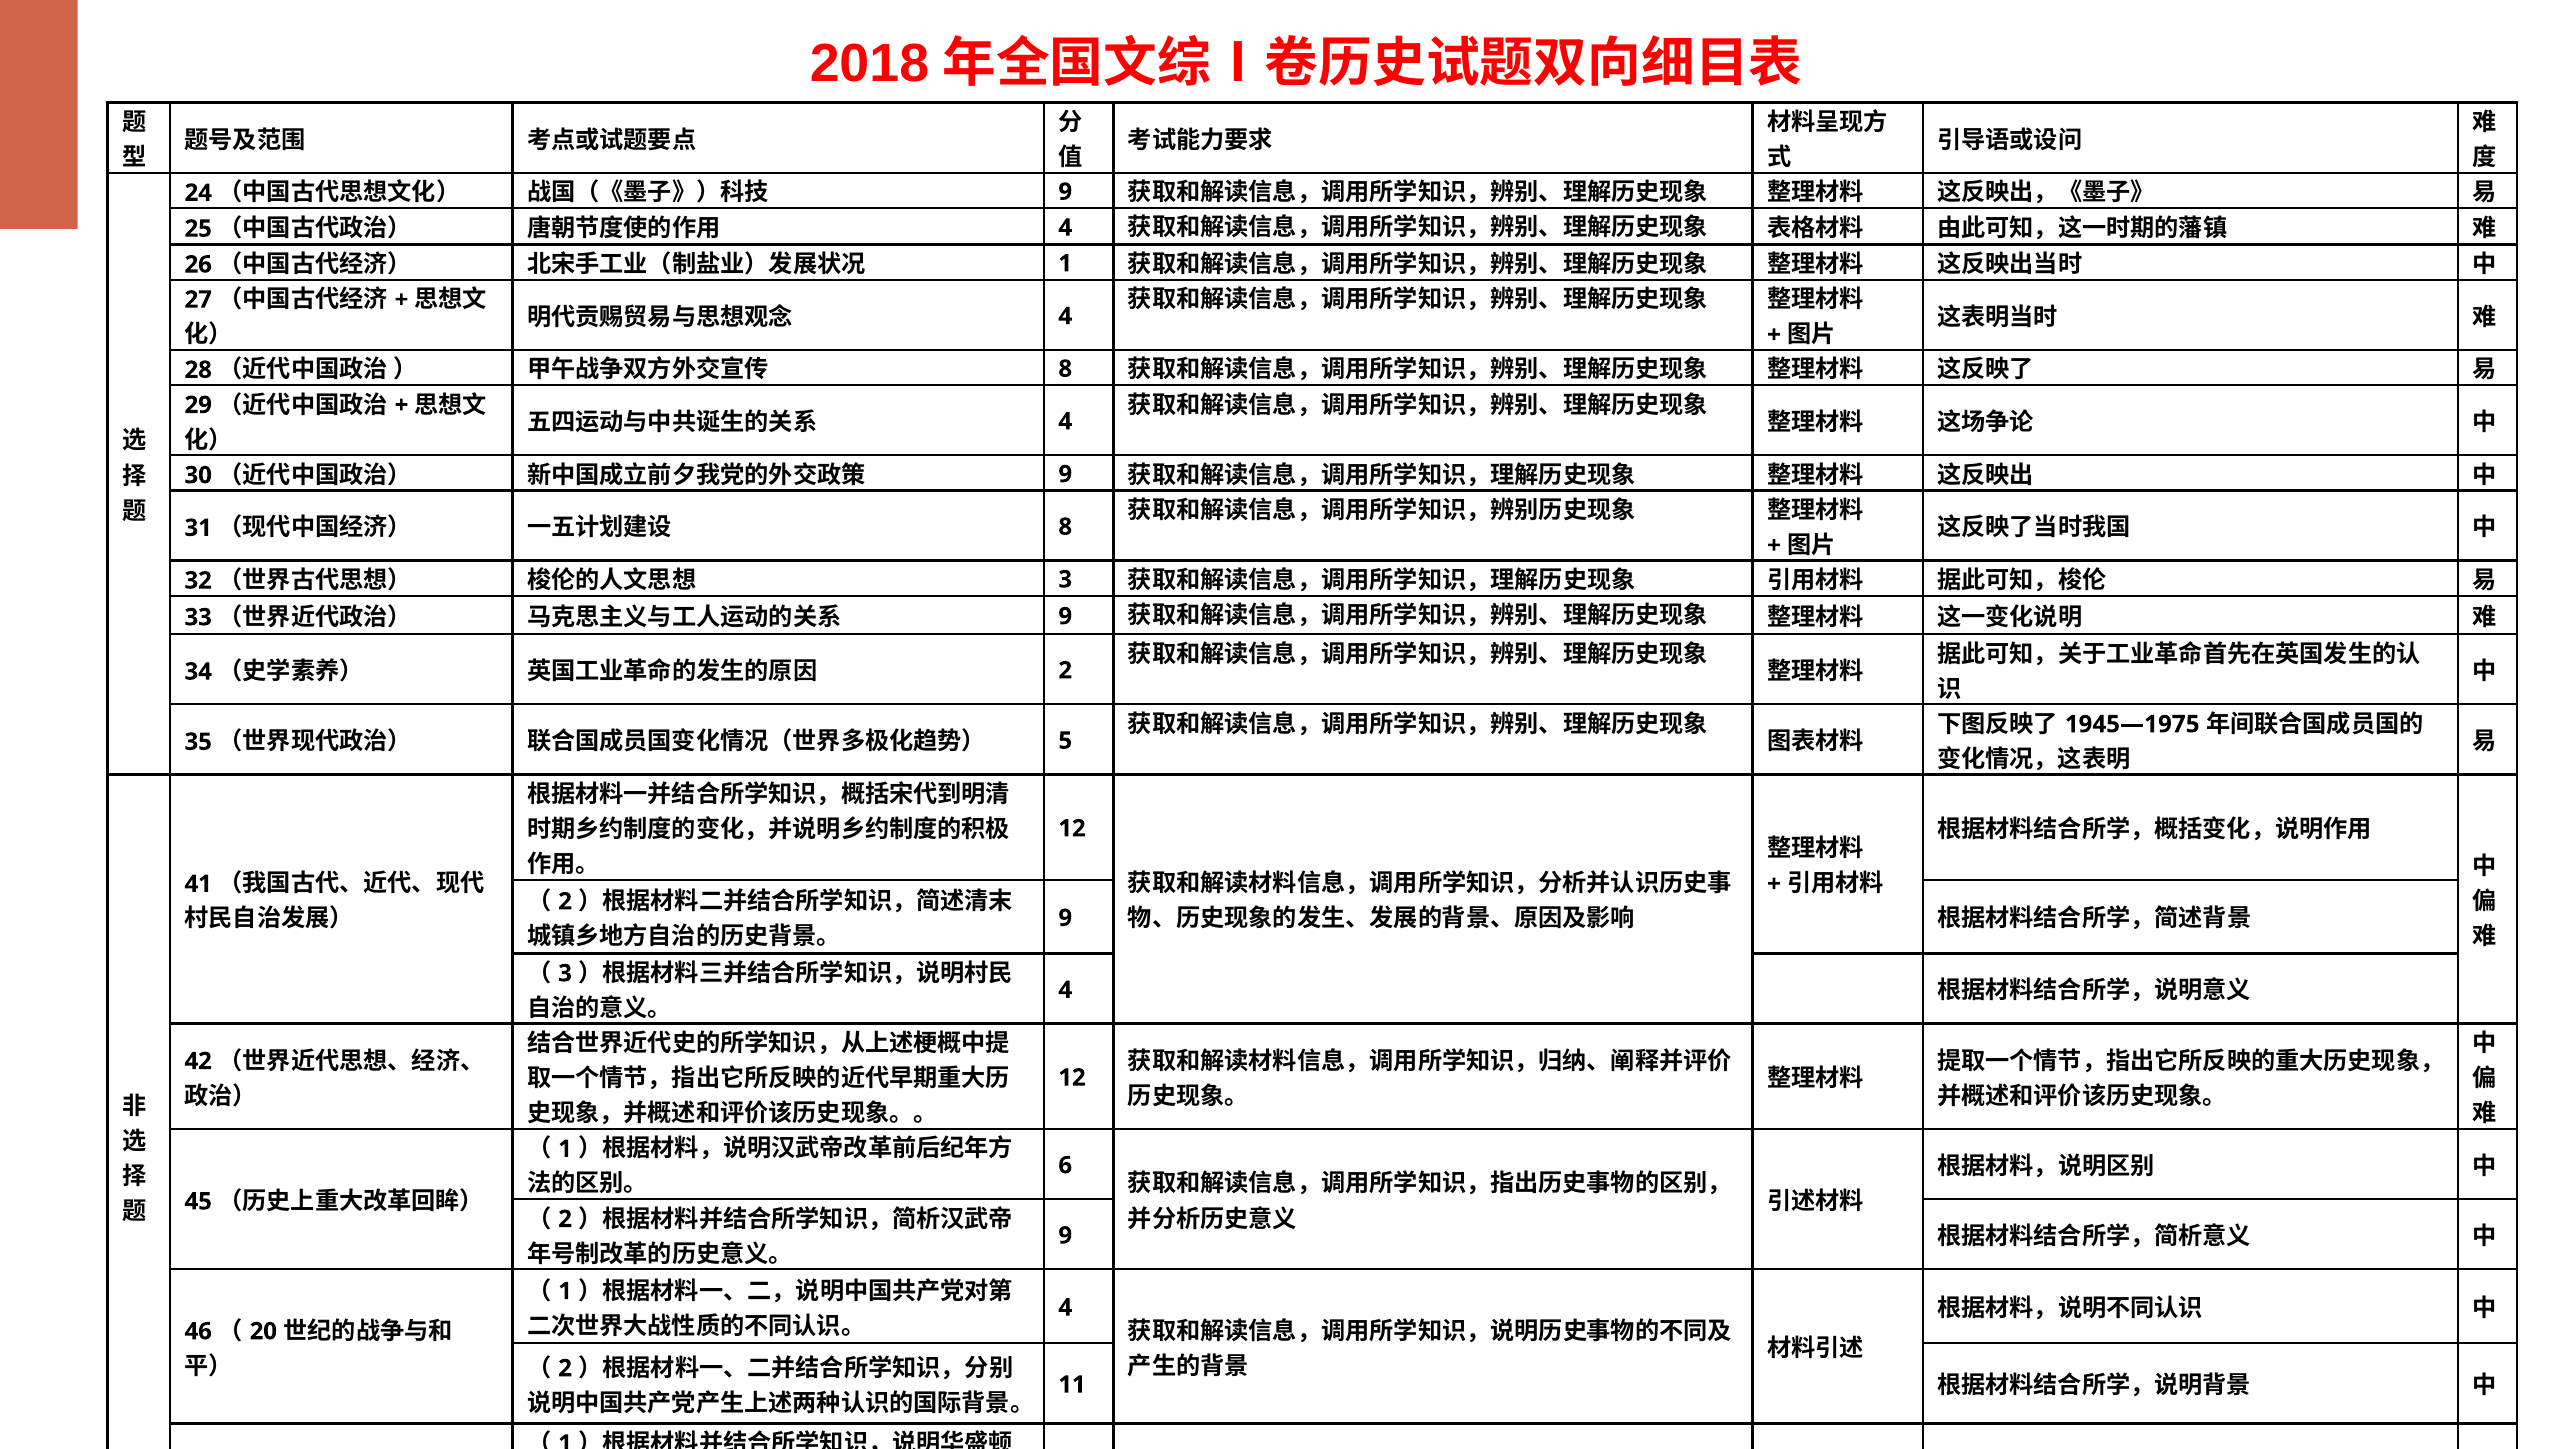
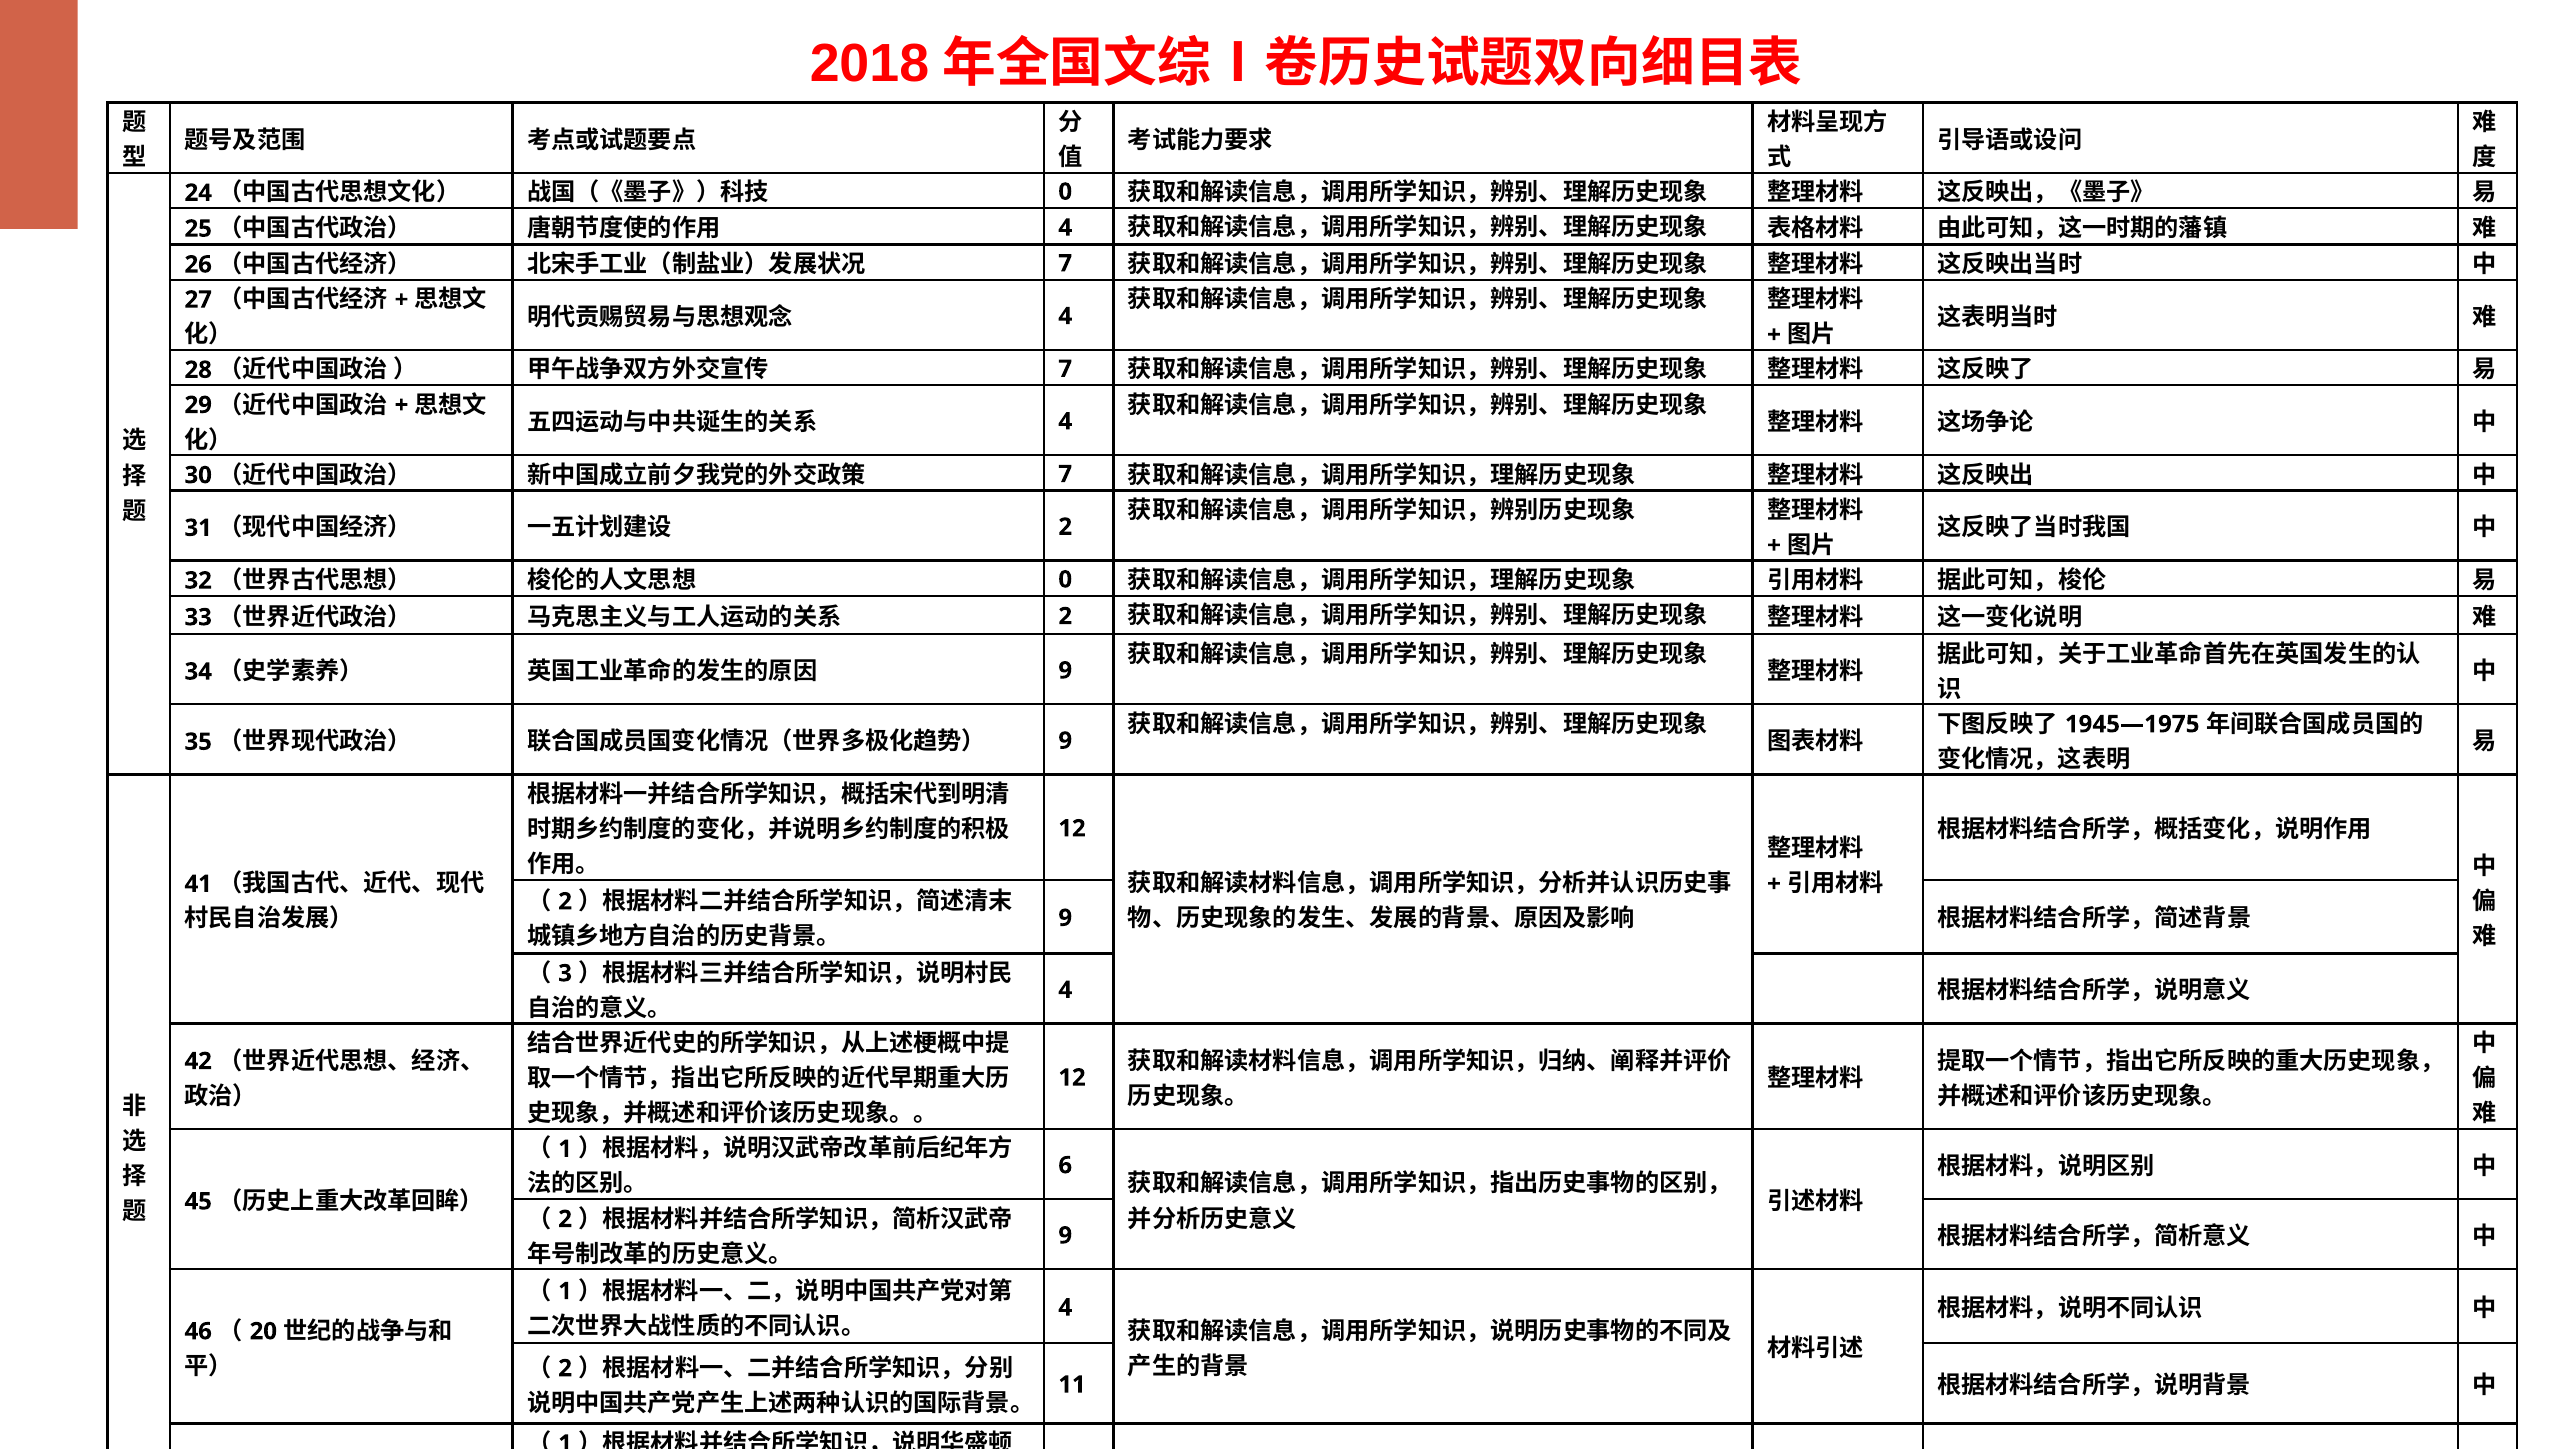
9: 9 -> 0 (1065, 192)
1: 1 -> 7 (1065, 263)
8: 8 -> 7 (1065, 369)
9: 9 -> 7 (1065, 474)
8: 8 -> 2 (1065, 527)
3: 3 -> 0 (1065, 580)
9: 9 -> 2 (1065, 616)
2: 2 -> 9 (1065, 670)
5: 5 -> 9 (1065, 741)
